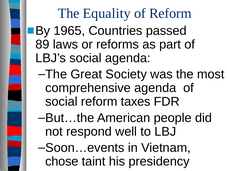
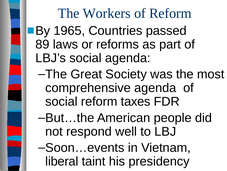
Equality: Equality -> Workers (107, 13)
chose: chose -> liberal (62, 161)
